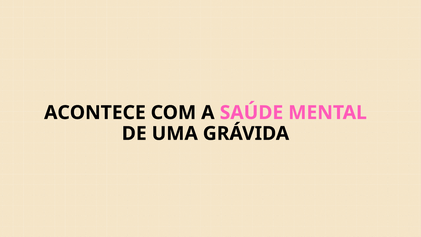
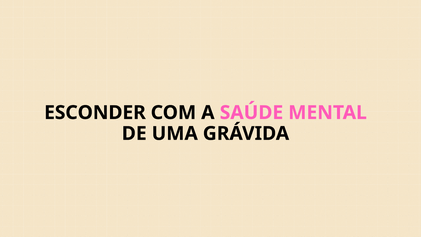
ACONTECE: ACONTECE -> ESCONDER (95, 113)
